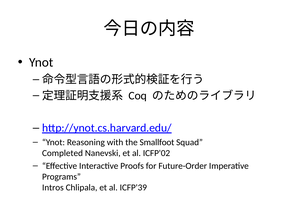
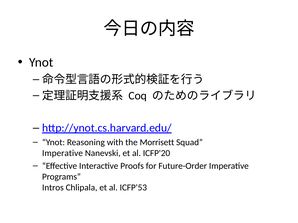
Smallfoot: Smallfoot -> Morrisett (157, 143)
Completed: Completed -> Imperative (62, 153)
ICFP'02: ICFP'02 -> ICFP'20 (156, 153)
ICFP'39: ICFP'39 -> ICFP'53 (133, 188)
